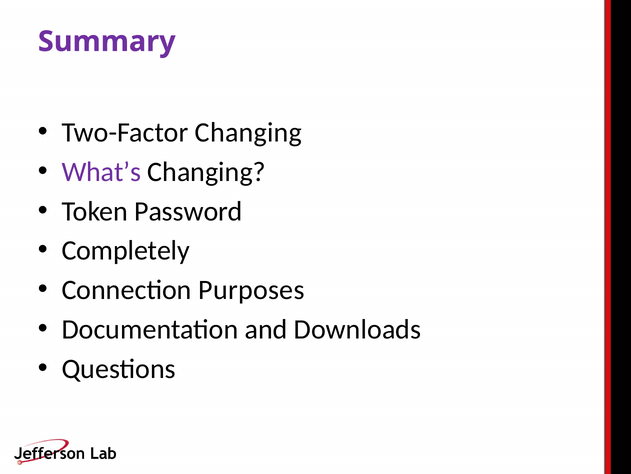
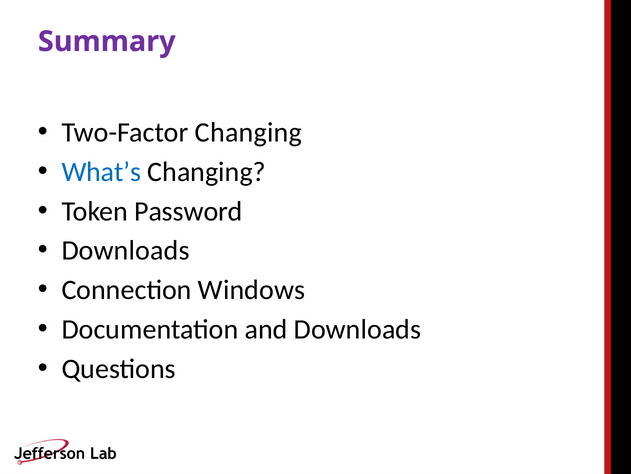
What’s colour: purple -> blue (101, 172)
Completely: Completely -> Downloads (126, 250)
Purposes: Purposes -> Windows (252, 290)
